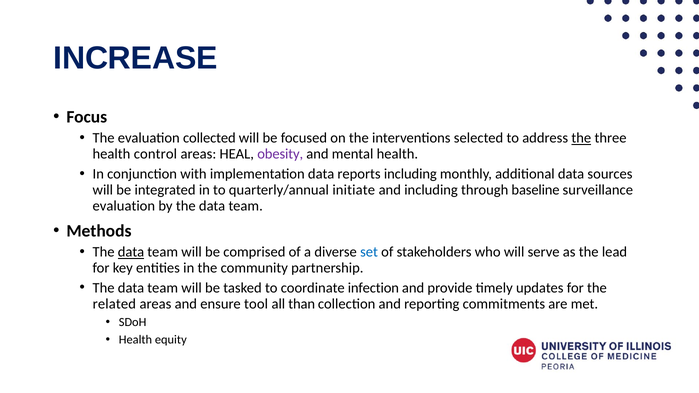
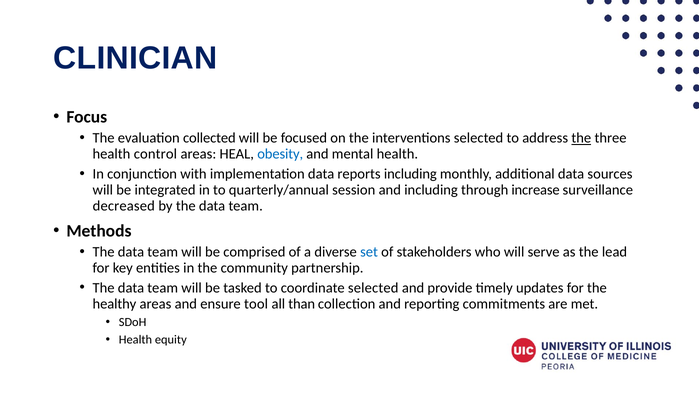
INCREASE: INCREASE -> CLINICIAN (135, 58)
obesity colour: purple -> blue (280, 154)
initiate: initiate -> session (354, 190)
baseline: baseline -> increase (536, 190)
evaluation: evaluation -> decreased (124, 206)
data underline: present -> none (131, 252)
coordinate infection: infection -> selected (373, 288)
related: related -> healthy (114, 304)
